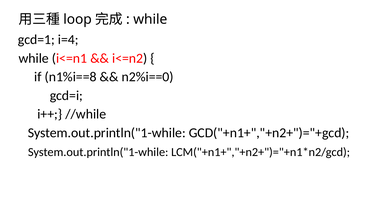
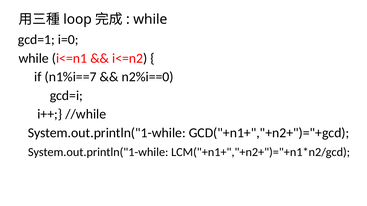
i=4: i=4 -> i=0 (68, 40)
n1%i==8: n1%i==8 -> n1%i==7 (71, 77)
